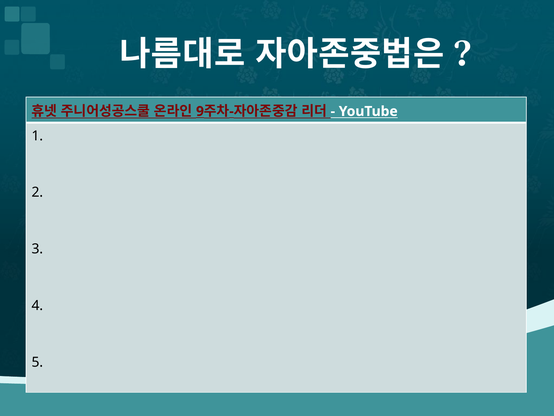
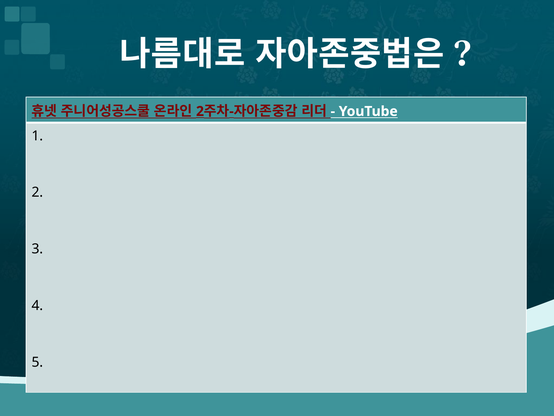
9: 9 -> 2 (200, 111)
